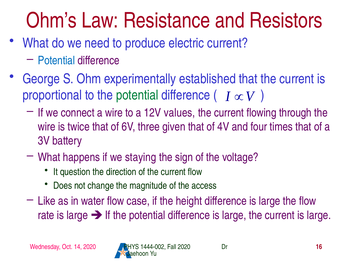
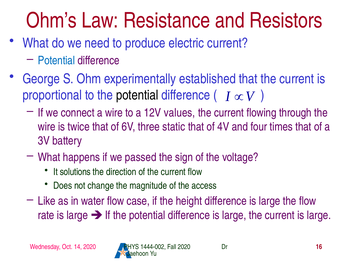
potential colour: green -> black (137, 95)
given: given -> static (174, 127)
staying: staying -> passed (141, 157)
question: question -> solutions (75, 172)
